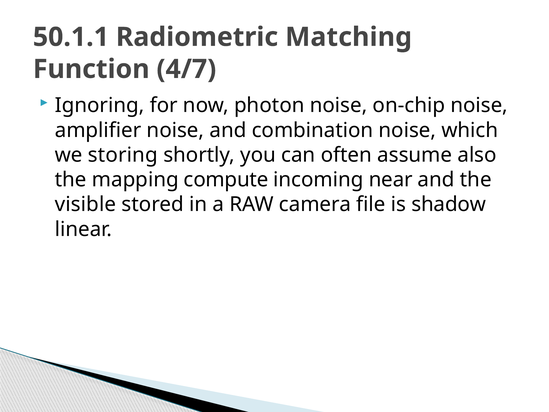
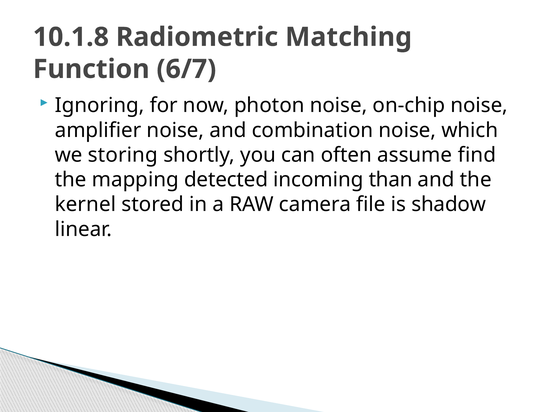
50.1.1: 50.1.1 -> 10.1.8 (71, 37)
4/7: 4/7 -> 6/7 (186, 69)
also: also -> find (477, 155)
compute: compute -> detected (226, 180)
near: near -> than (391, 180)
visible: visible -> kernel (85, 204)
